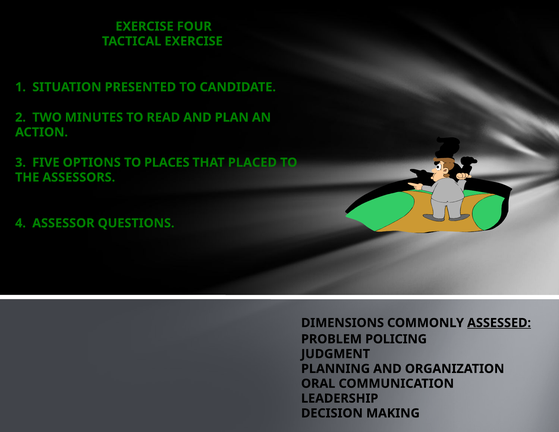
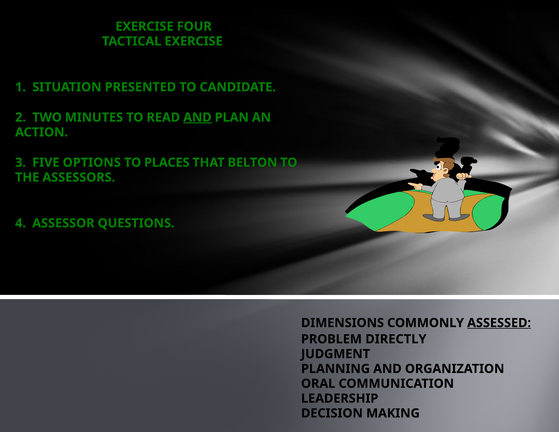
AND underline: none -> present (197, 117)
PLACED: PLACED -> BELTON (252, 163)
POLICING: POLICING -> DIRECTLY (396, 339)
